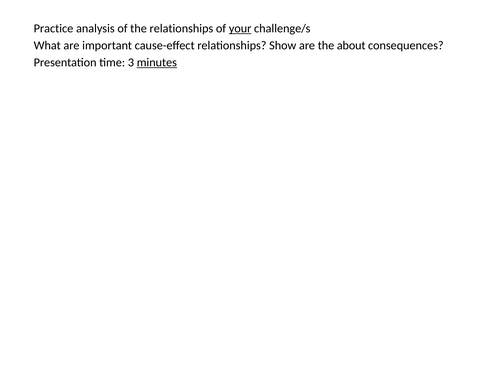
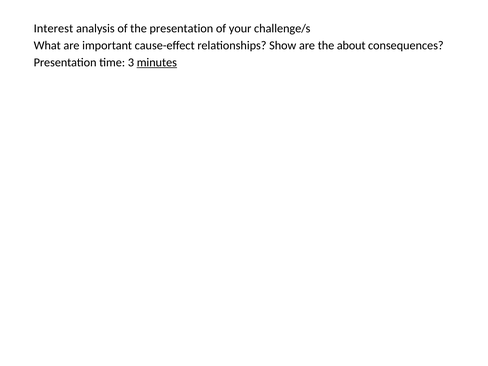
Practice: Practice -> Interest (53, 28)
the relationships: relationships -> presentation (181, 28)
your underline: present -> none (240, 28)
